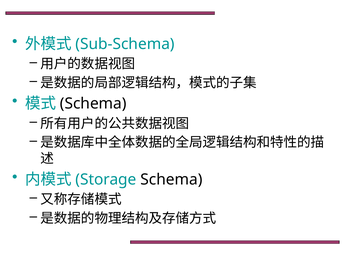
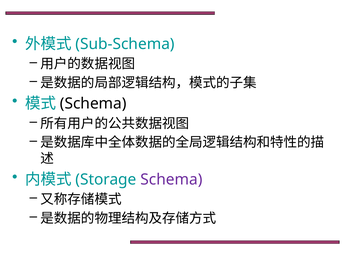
Schema colour: black -> purple (171, 179)
